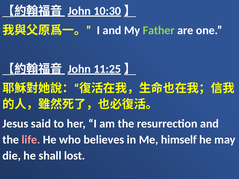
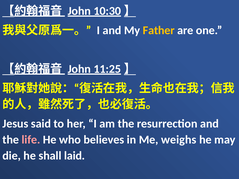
Father colour: light green -> yellow (159, 30)
himself: himself -> weighs (179, 140)
lost: lost -> laid (75, 156)
